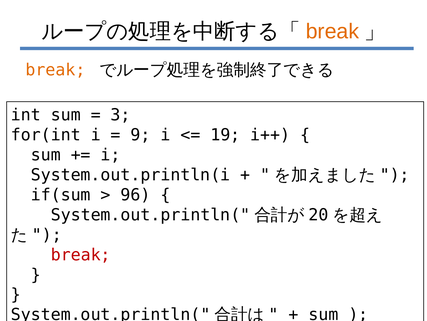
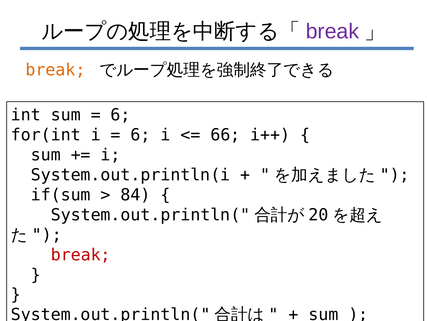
break colour: orange -> purple (332, 31)
3: 3 -> 6 (121, 115)
9: 9 -> 6 (141, 135)
19: 19 -> 66 (225, 135)
96: 96 -> 84 (136, 194)
